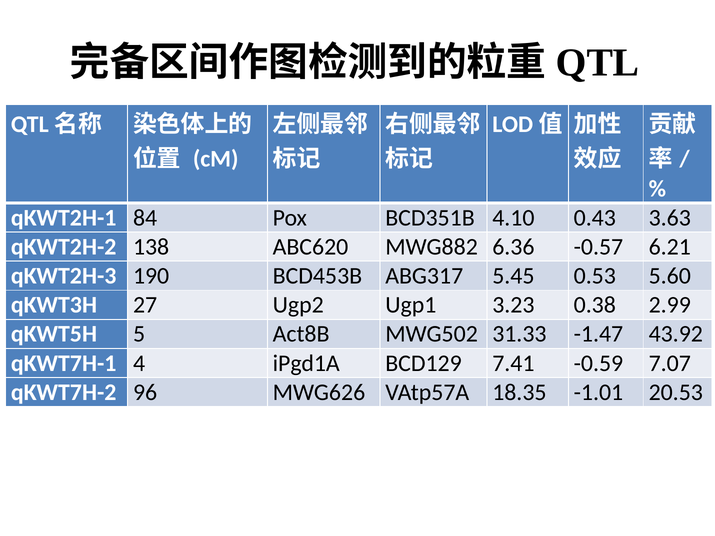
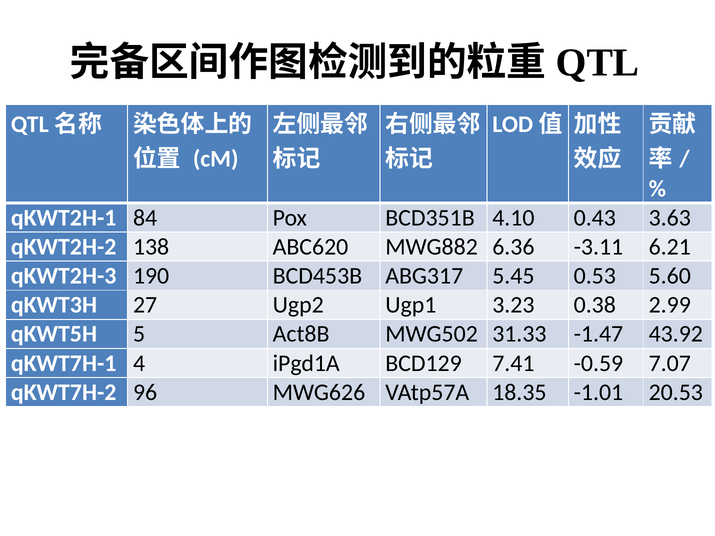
-0.57: -0.57 -> -3.11 (598, 247)
